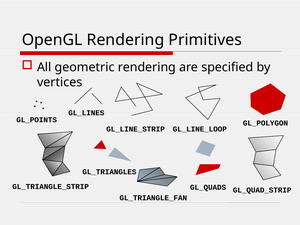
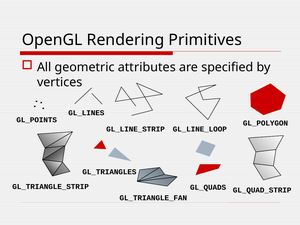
geometric rendering: rendering -> attributes (147, 67)
